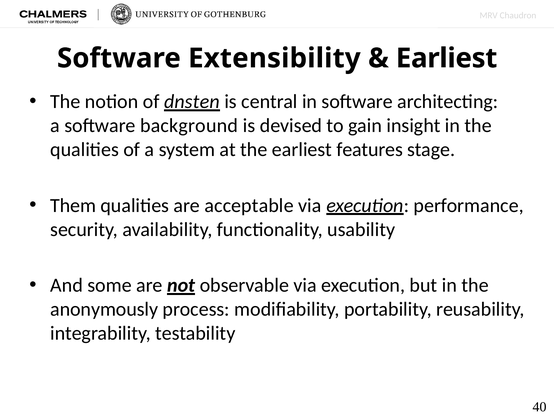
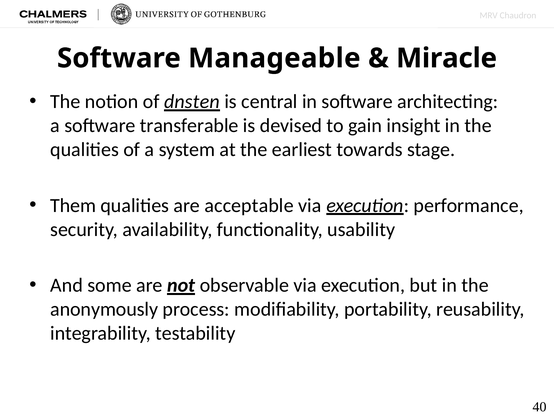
Extensibility: Extensibility -> Manageable (274, 58)
Earliest: Earliest -> Miracle (447, 58)
background: background -> transferable (189, 126)
features: features -> towards (370, 150)
